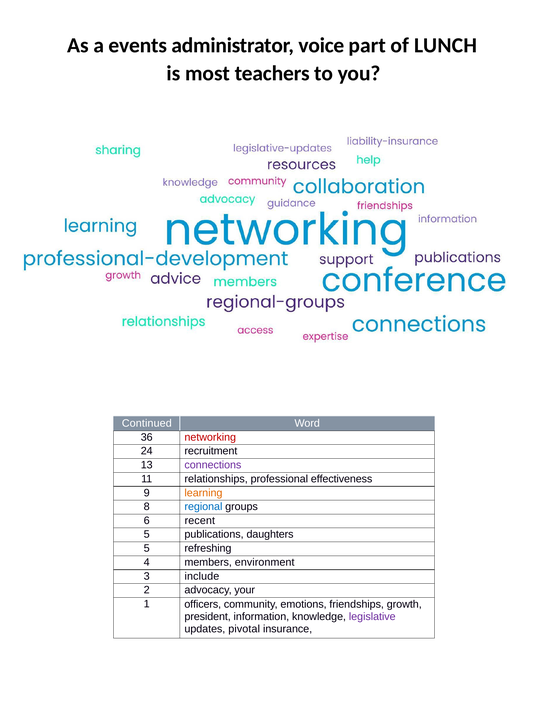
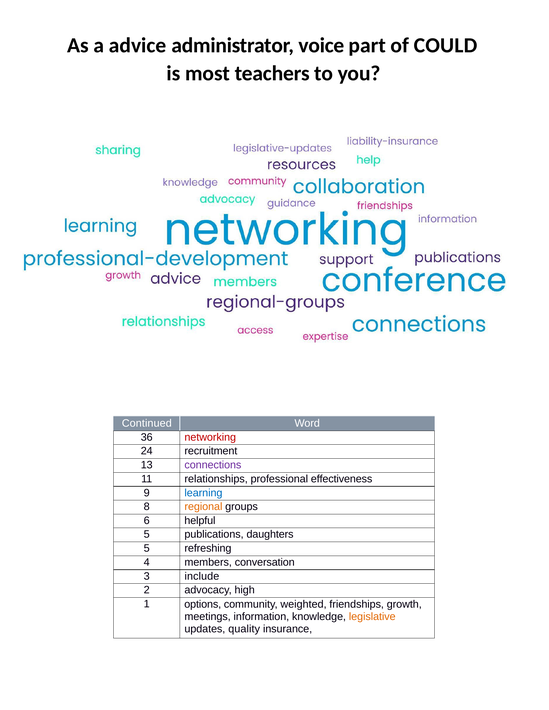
events: events -> advice (138, 45)
LUNCH: LUNCH -> COULD (446, 45)
learning colour: orange -> blue (203, 493)
regional colour: blue -> orange (203, 507)
recent: recent -> helpful (200, 521)
environment: environment -> conversation (265, 563)
your: your -> high (245, 590)
officers: officers -> options (203, 605)
emotions: emotions -> weighted (303, 605)
president: president -> meetings (208, 617)
legislative colour: purple -> orange (372, 617)
pivotal: pivotal -> quality (244, 629)
